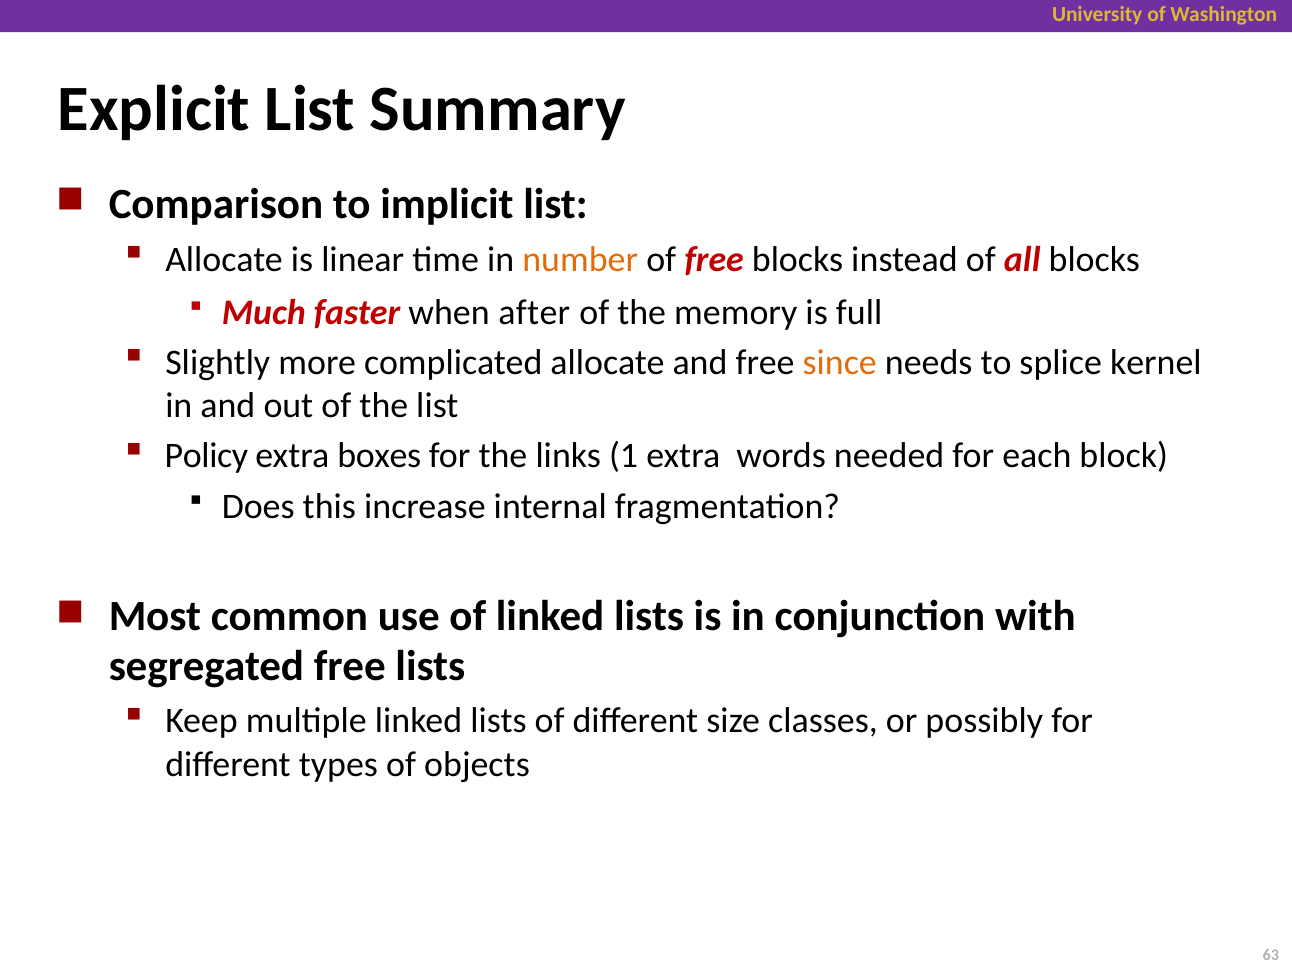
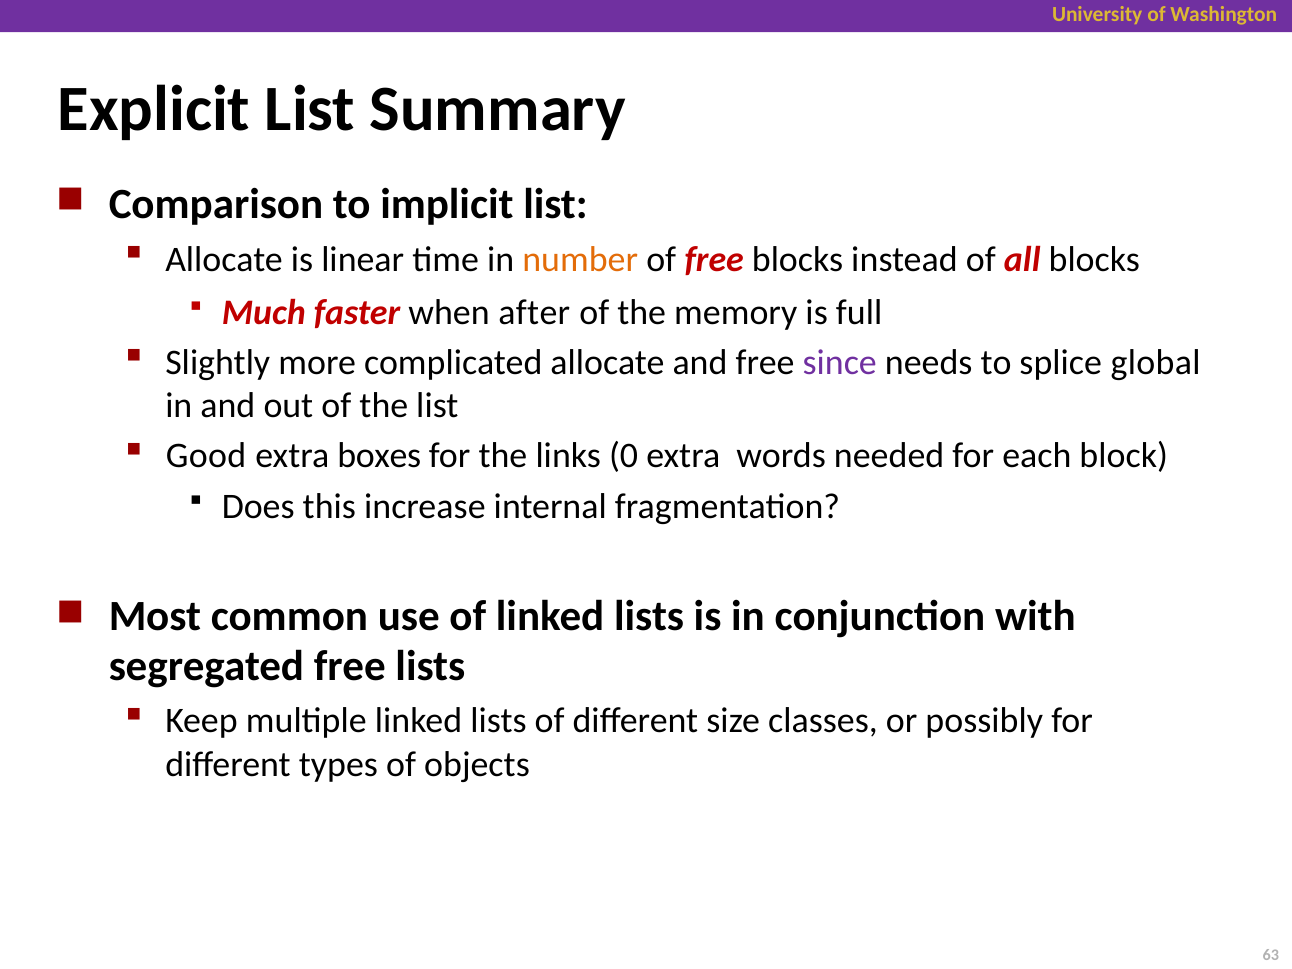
since colour: orange -> purple (840, 363)
kernel: kernel -> global (1156, 363)
Policy: Policy -> Good (206, 456)
1: 1 -> 0 (624, 456)
